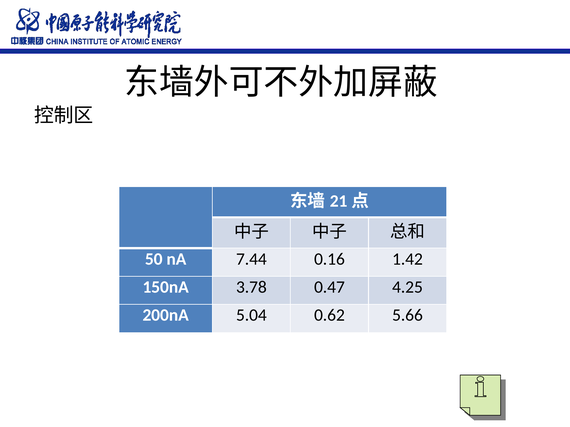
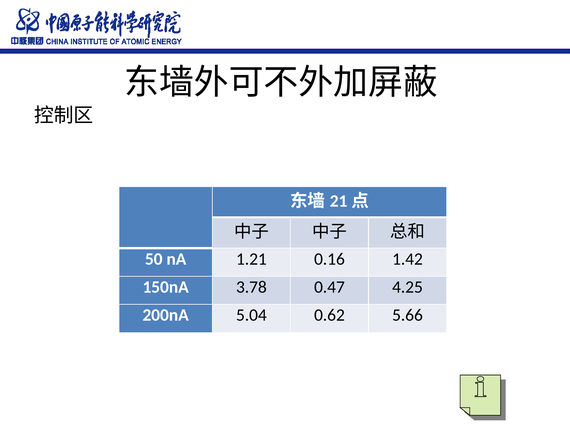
7.44: 7.44 -> 1.21 (251, 259)
